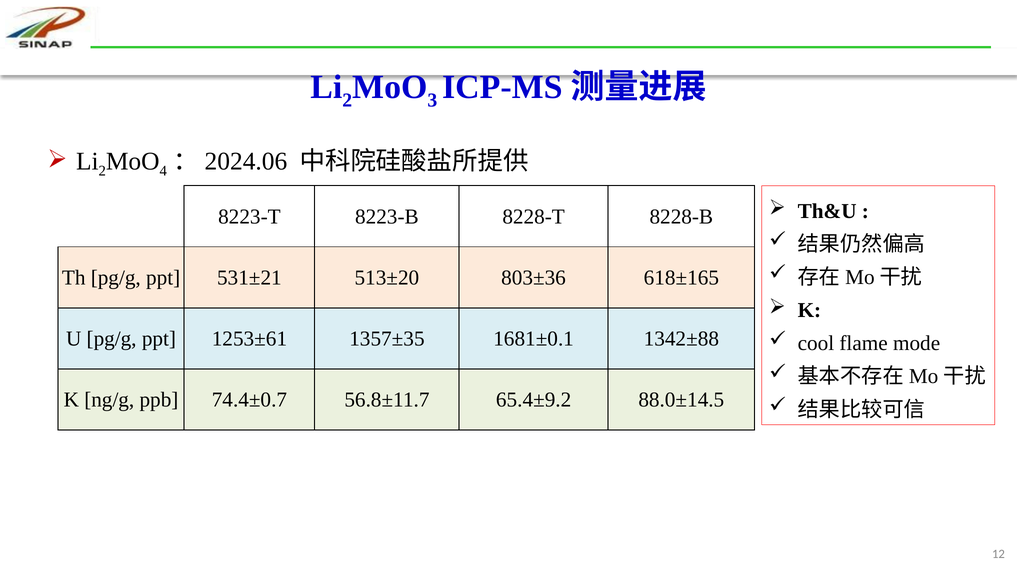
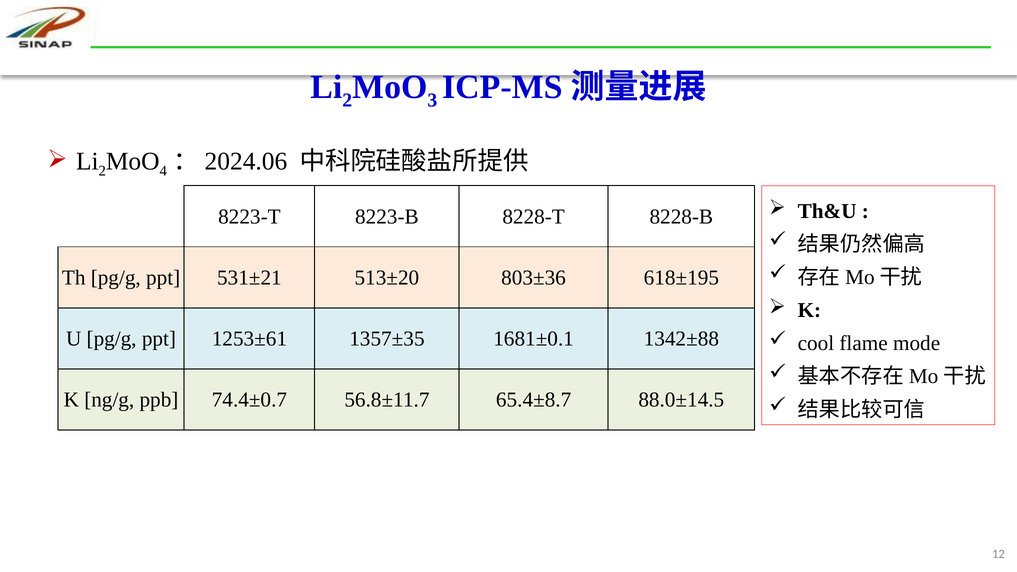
618±165: 618±165 -> 618±195 (681, 278)
65.4±9.2: 65.4±9.2 -> 65.4±8.7 (534, 400)
